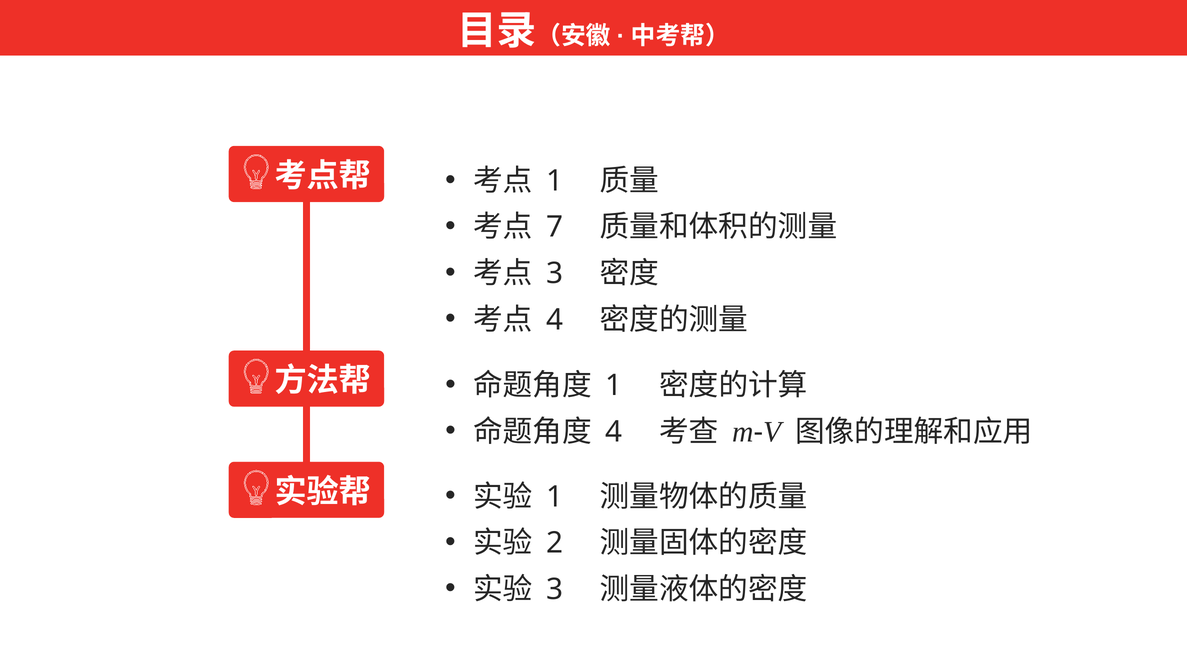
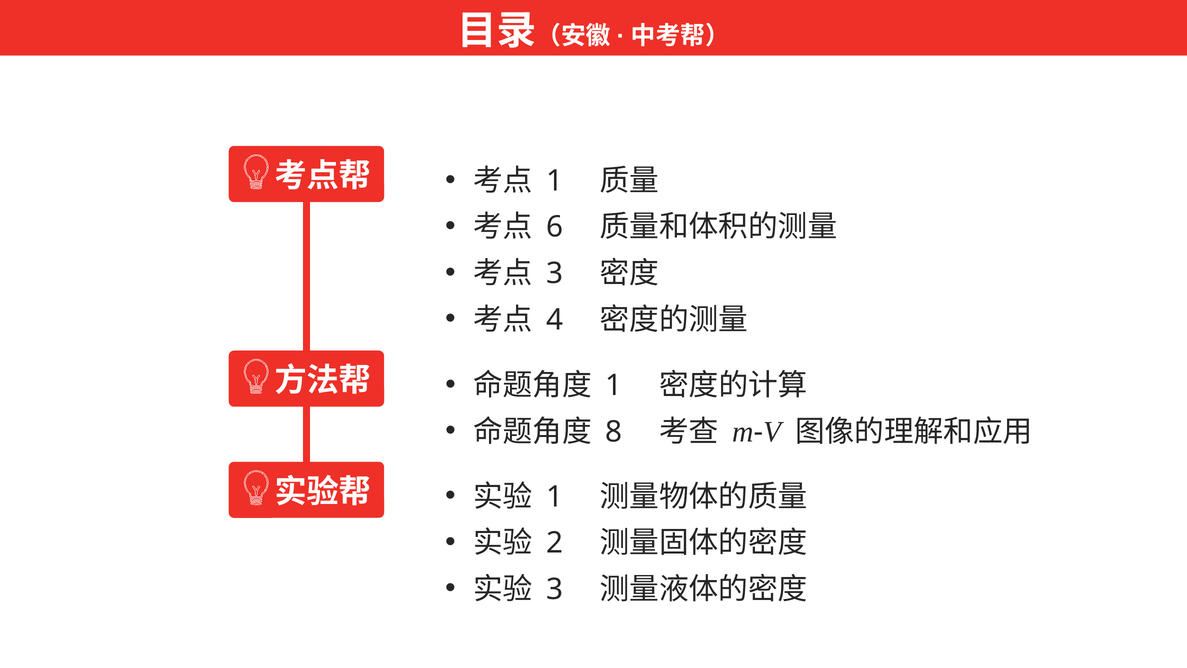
7: 7 -> 6 (555, 227)
4: 4 -> 8 (614, 432)
